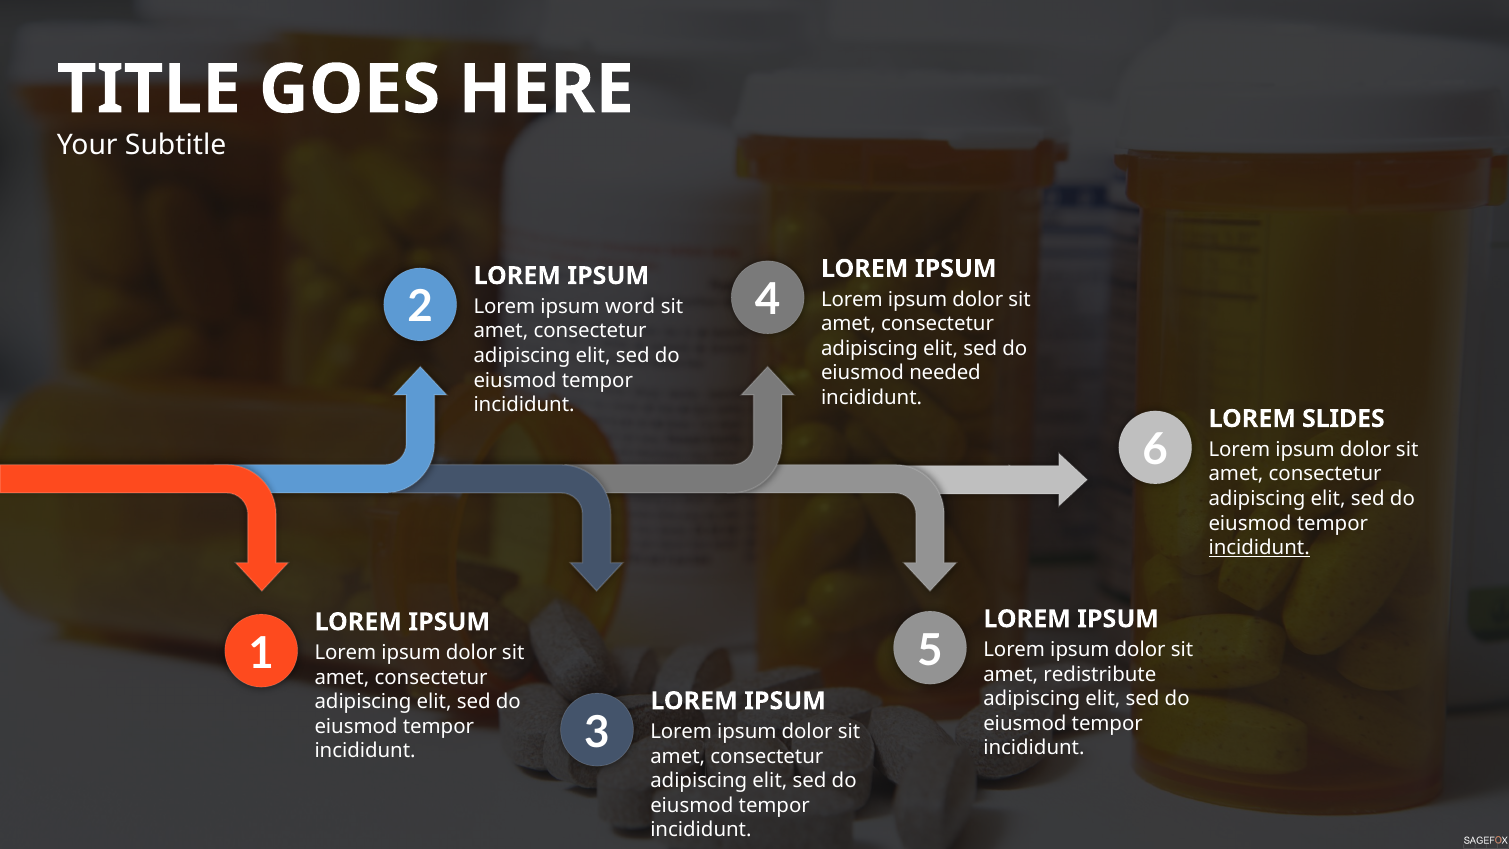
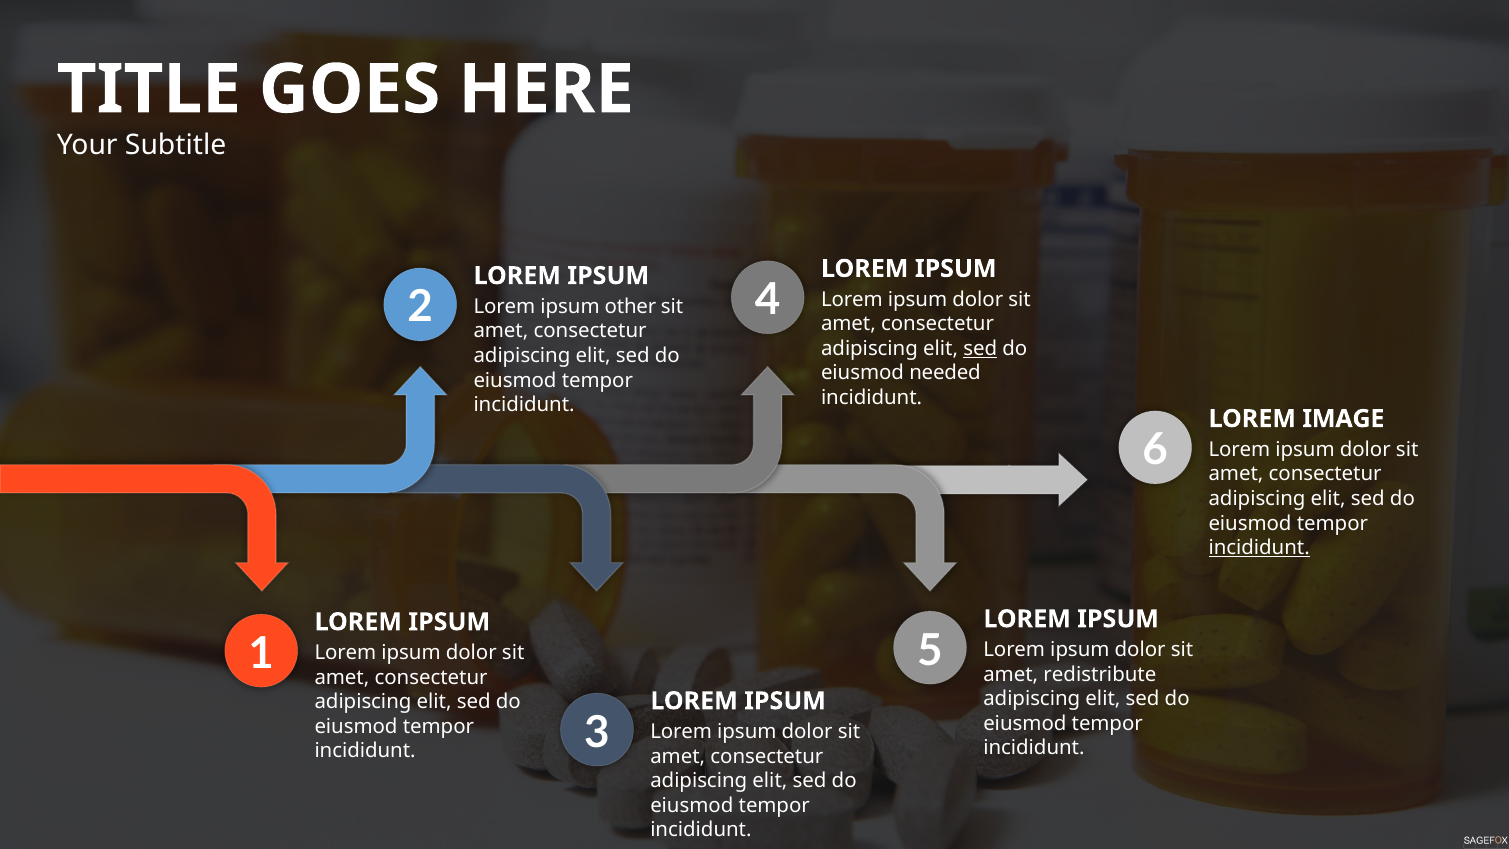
word: word -> other (630, 307)
sed underline: none -> present (980, 349)
SLIDES: SLIDES -> IMAGE (1343, 419)
